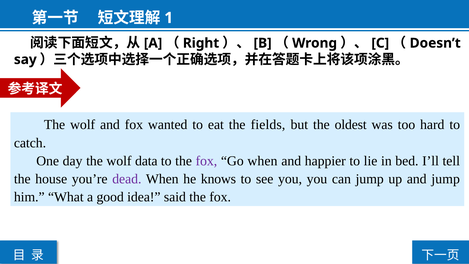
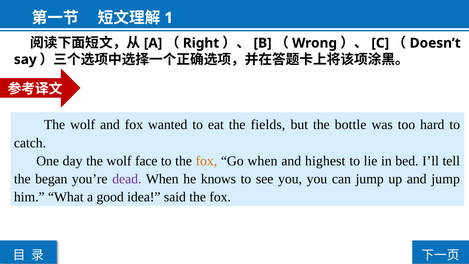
oldest: oldest -> bottle (351, 125)
data: data -> face (146, 161)
fox colour: purple -> orange (206, 161)
happier: happier -> highest (325, 161)
house: house -> began (51, 179)
